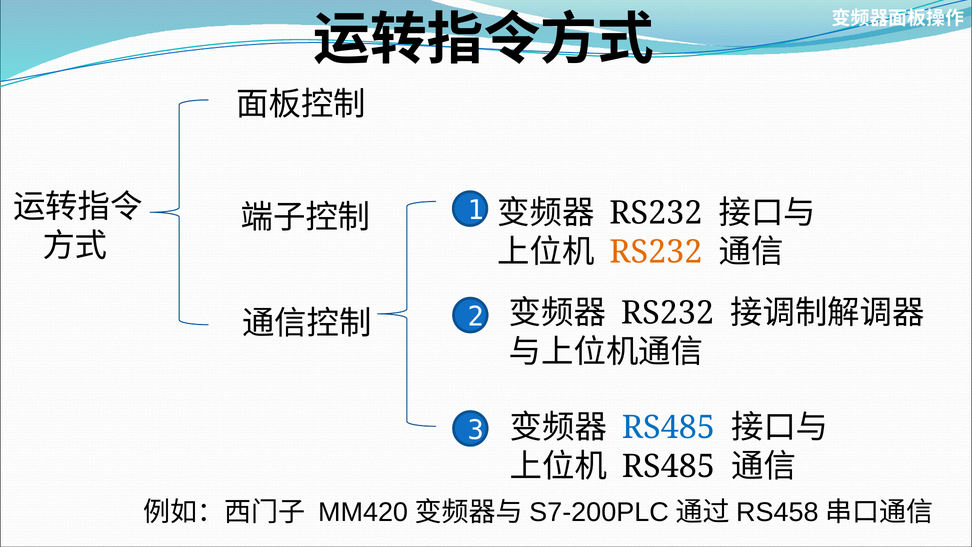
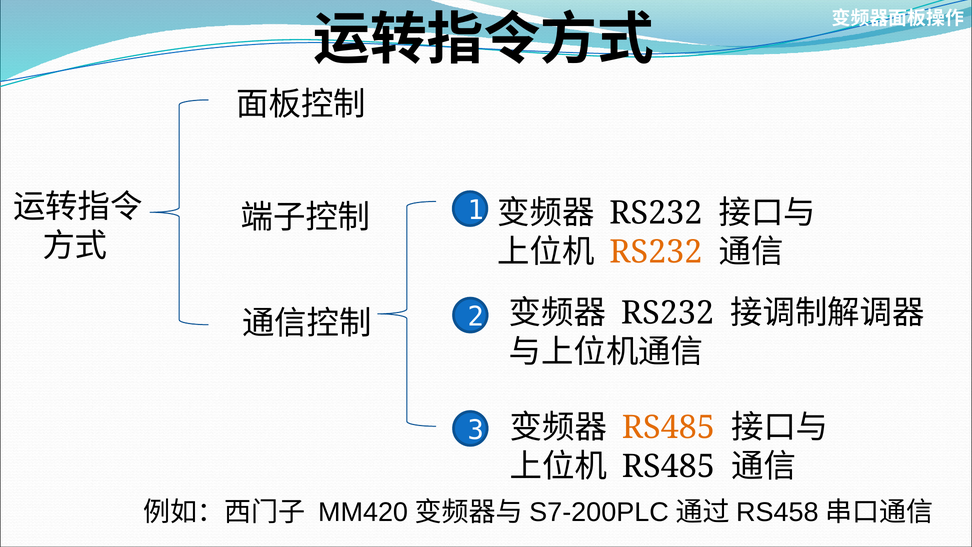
RS485 colour: blue -> orange (668, 428)
